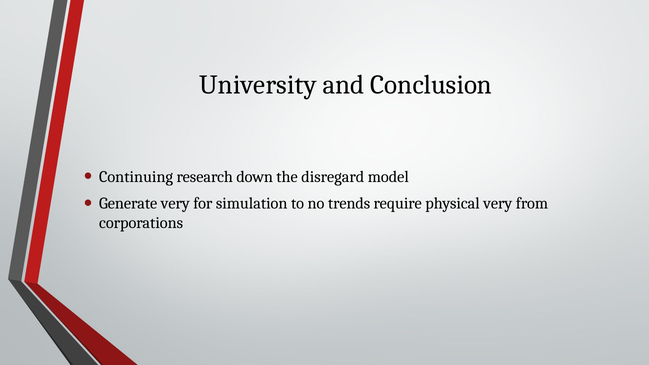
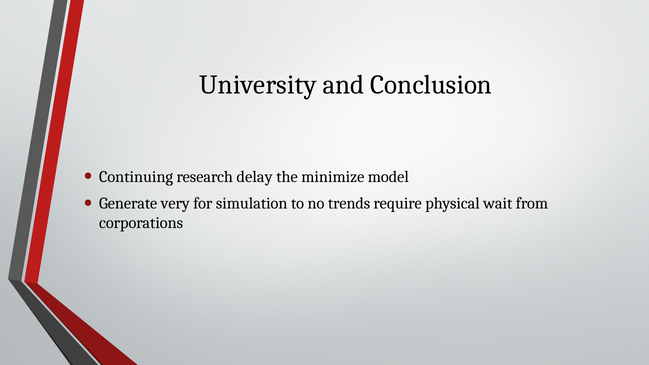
down: down -> delay (255, 177)
disregard: disregard -> minimize (333, 177)
physical very: very -> wait (498, 204)
